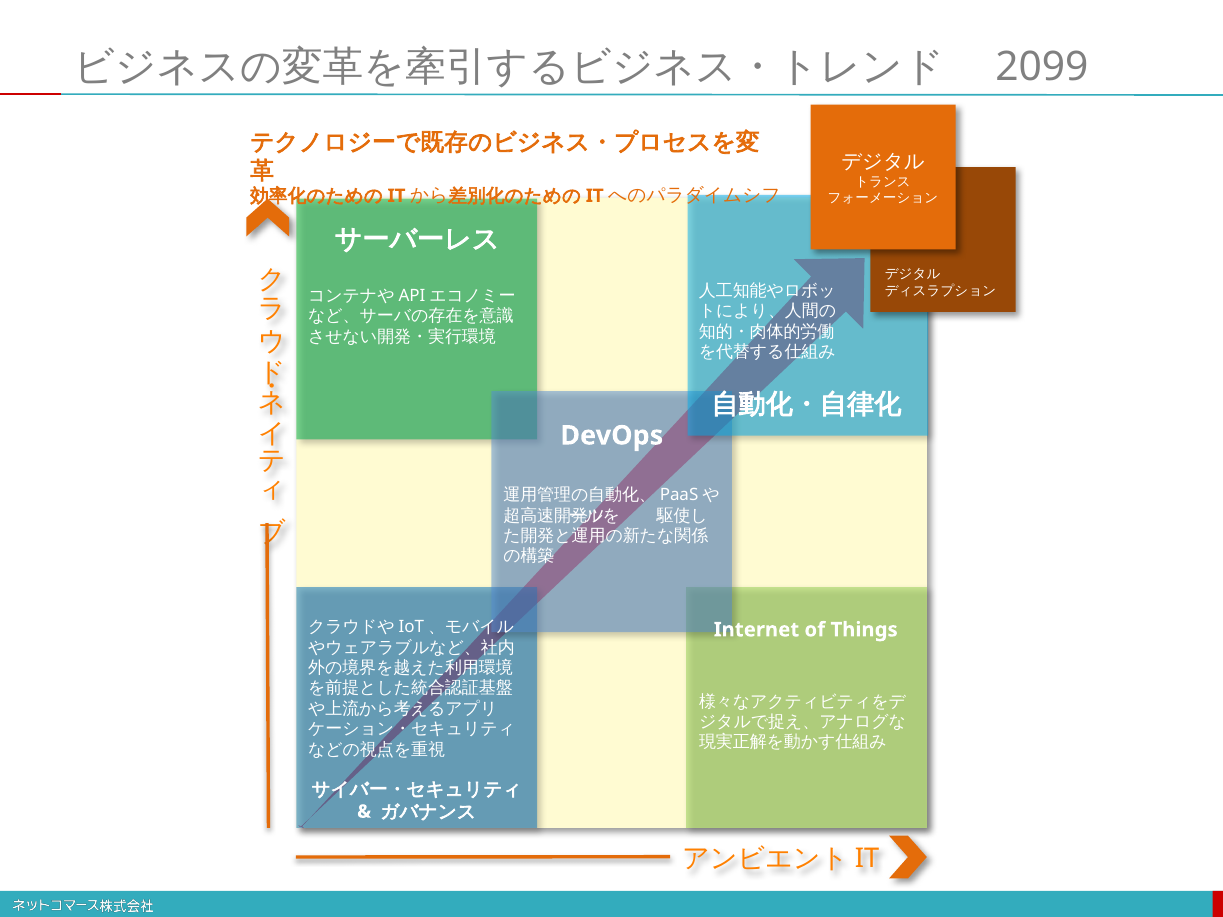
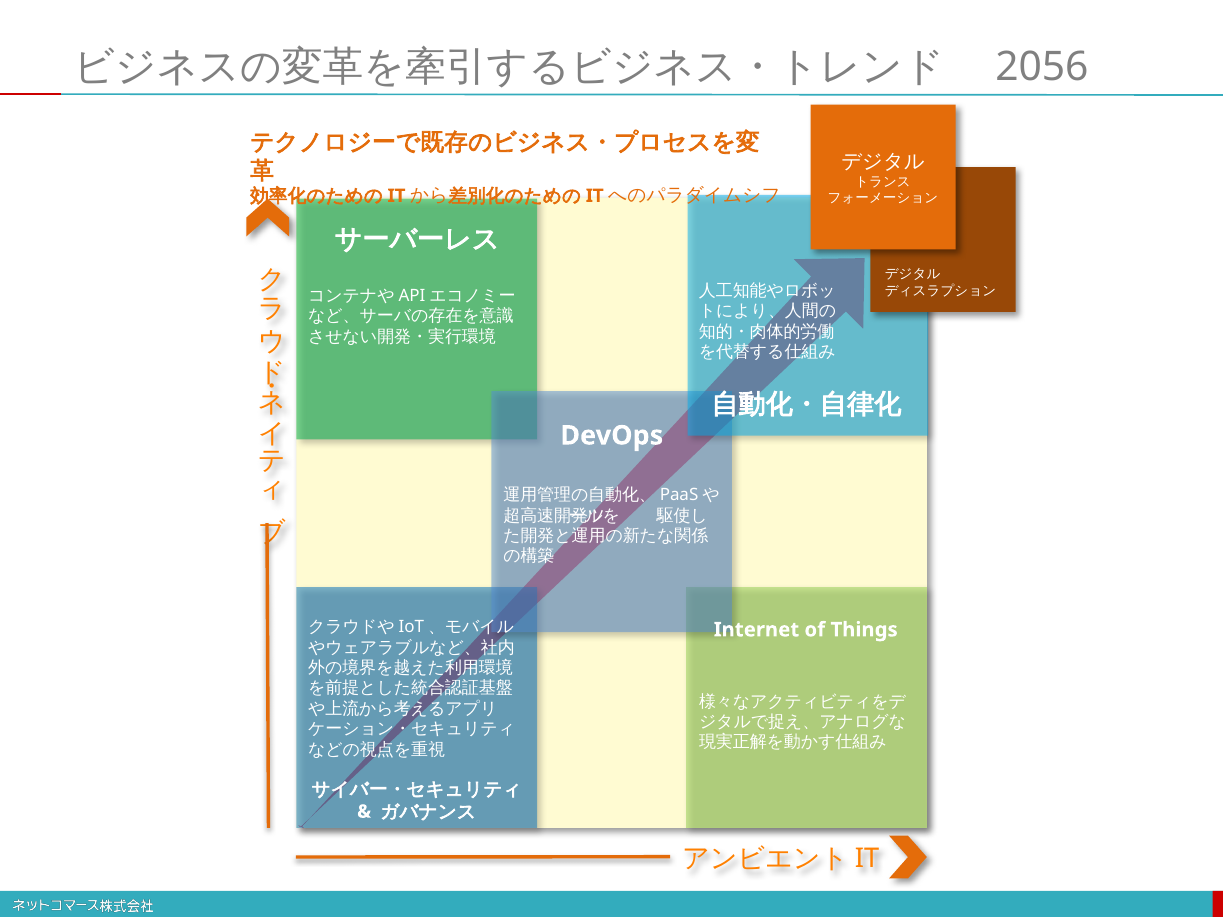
2099: 2099 -> 2056 (1042, 67)
